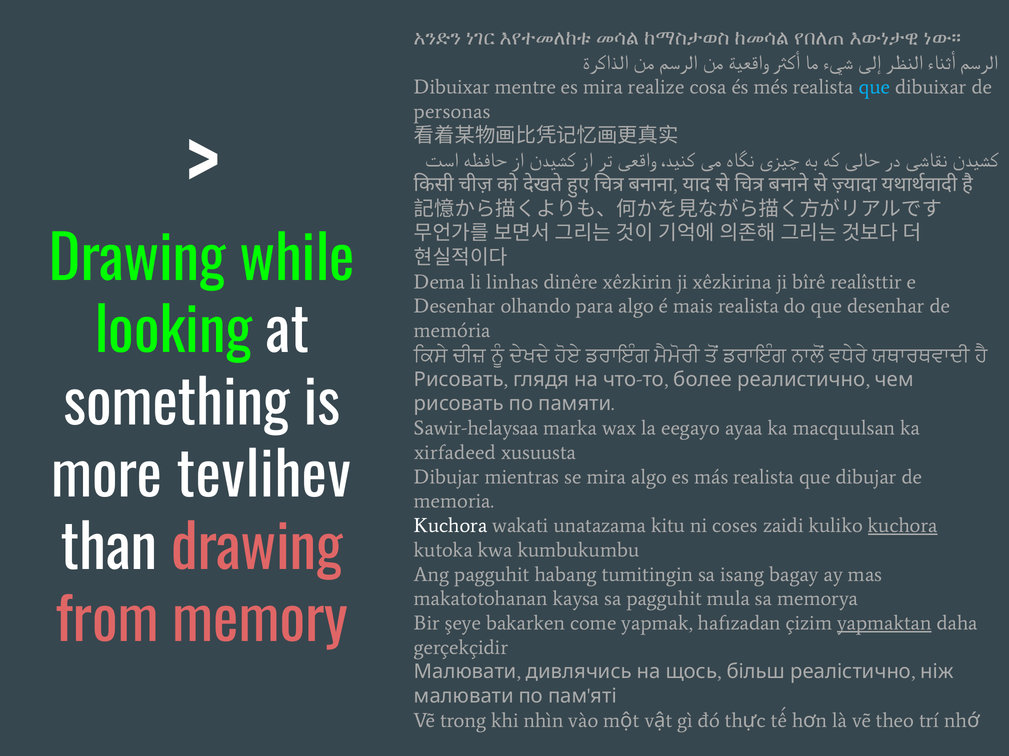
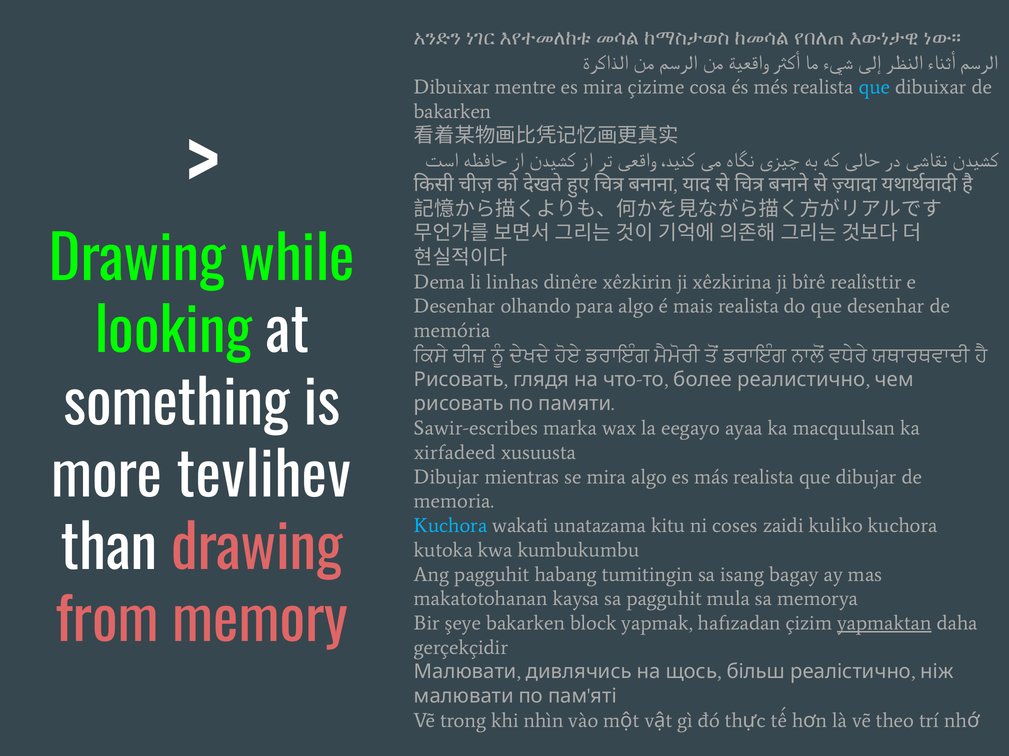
realize: realize -> çizime (656, 87)
personas: personas -> bakarken (452, 111)
Sawir-helaysaa: Sawir-helaysaa -> Sawir-escribes (476, 429)
Kuchora colour: white -> light blue (451, 526)
kuchora underline: present -> none (903, 526)
come: come -> block (593, 624)
